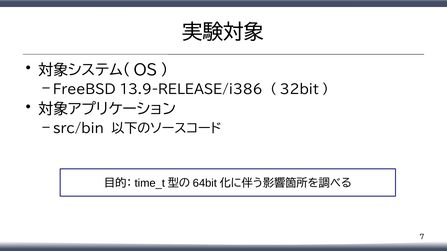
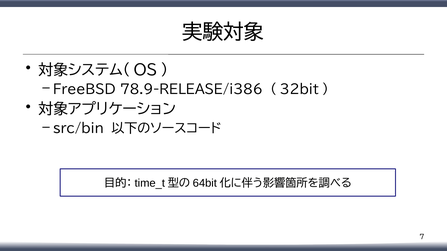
13.9-RELEASE/i386: 13.9-RELEASE/i386 -> 78.9-RELEASE/i386 (191, 90)
